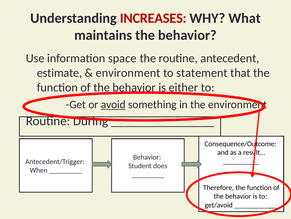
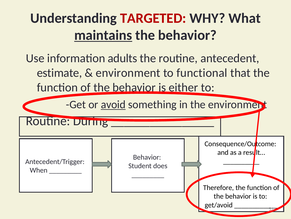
INCREASES: INCREASES -> TARGETED (153, 18)
maintains underline: none -> present (103, 35)
space: space -> adults (122, 58)
statement: statement -> functional (202, 73)
